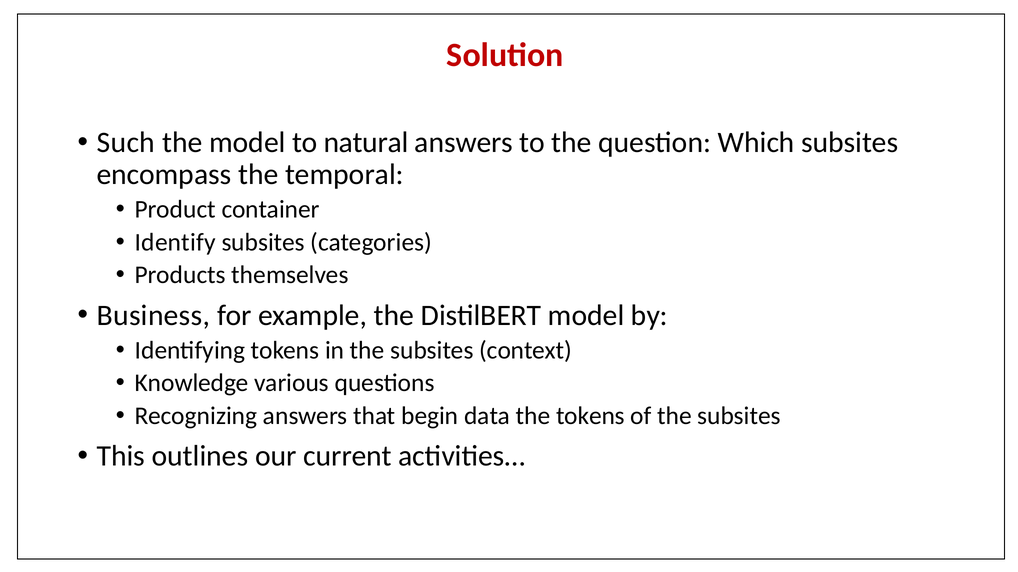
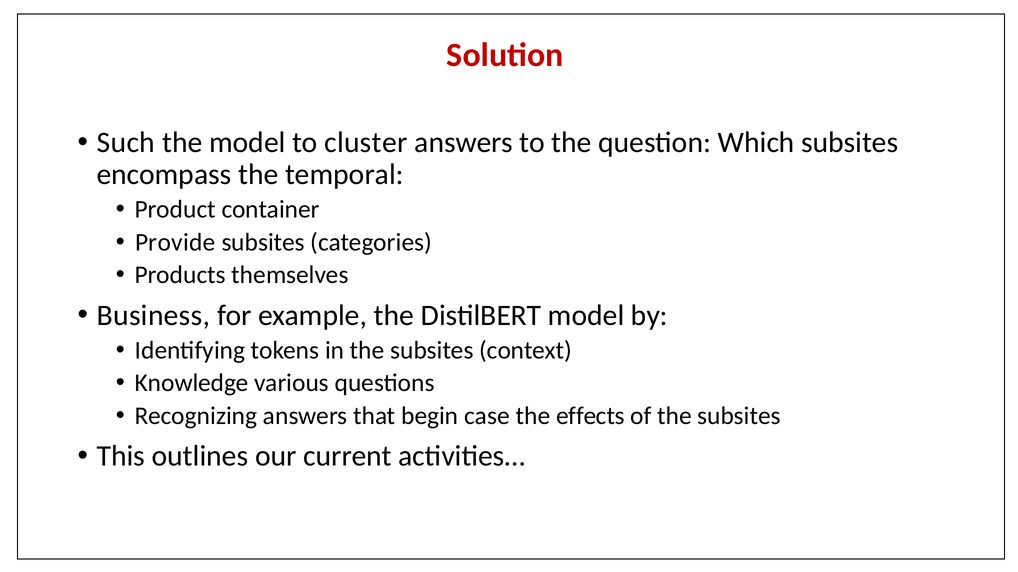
natural: natural -> cluster (366, 143)
Identify: Identify -> Provide (175, 242)
data: data -> case (487, 416)
the tokens: tokens -> effects (590, 416)
